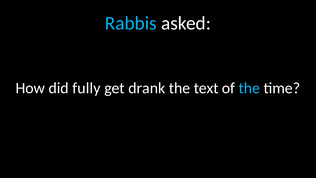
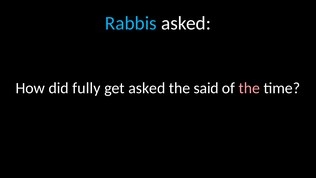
get drank: drank -> asked (147, 88)
text: text -> said (206, 88)
the colour: light blue -> pink (249, 88)
